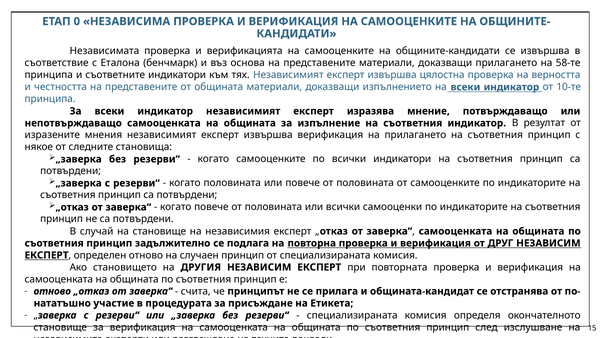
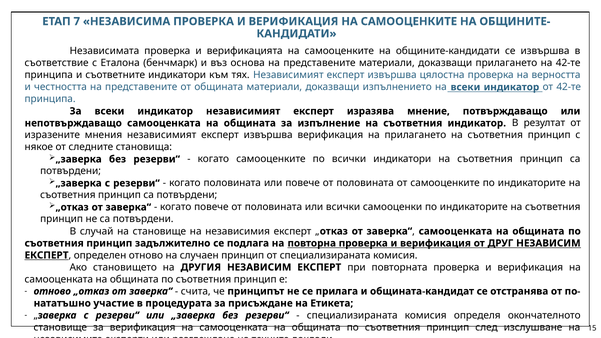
0: 0 -> 7 (77, 21)
на 58-те: 58-те -> 42-те (568, 63)
от 10-те: 10-те -> 42-те (569, 87)
